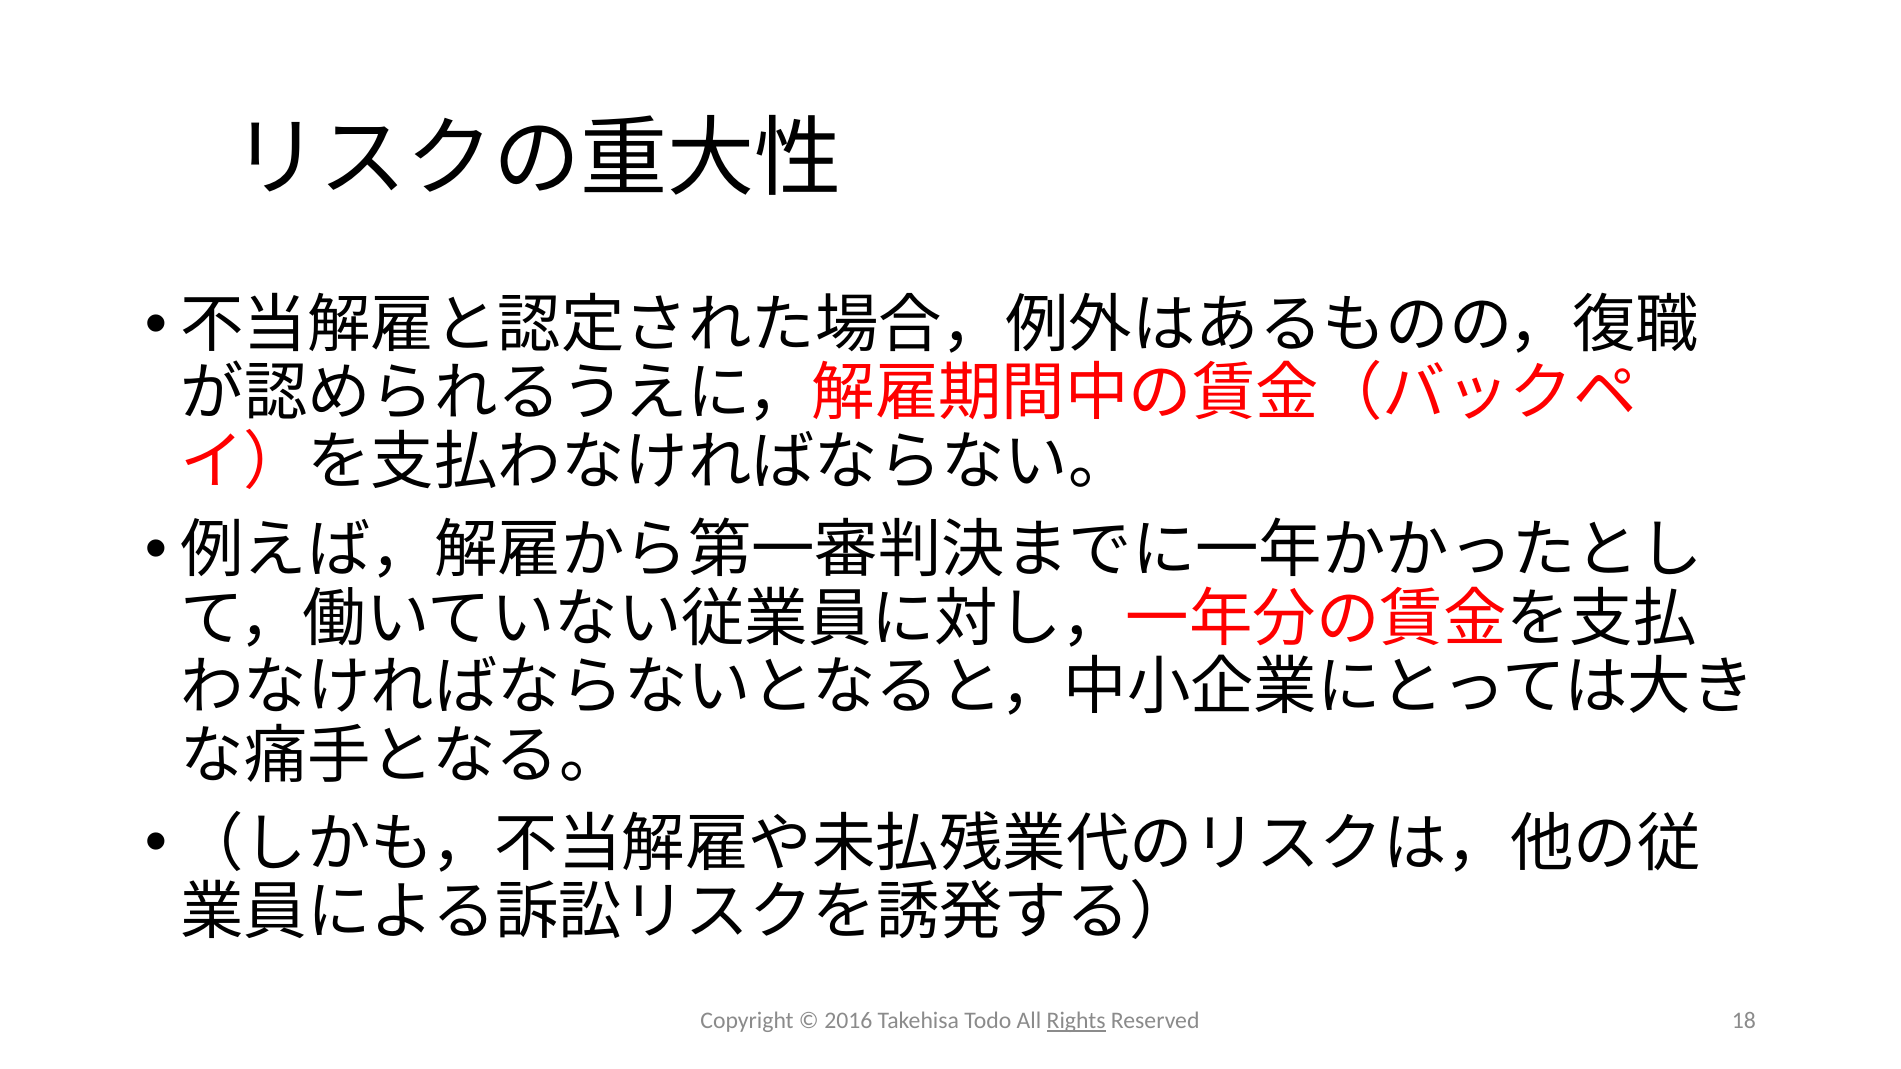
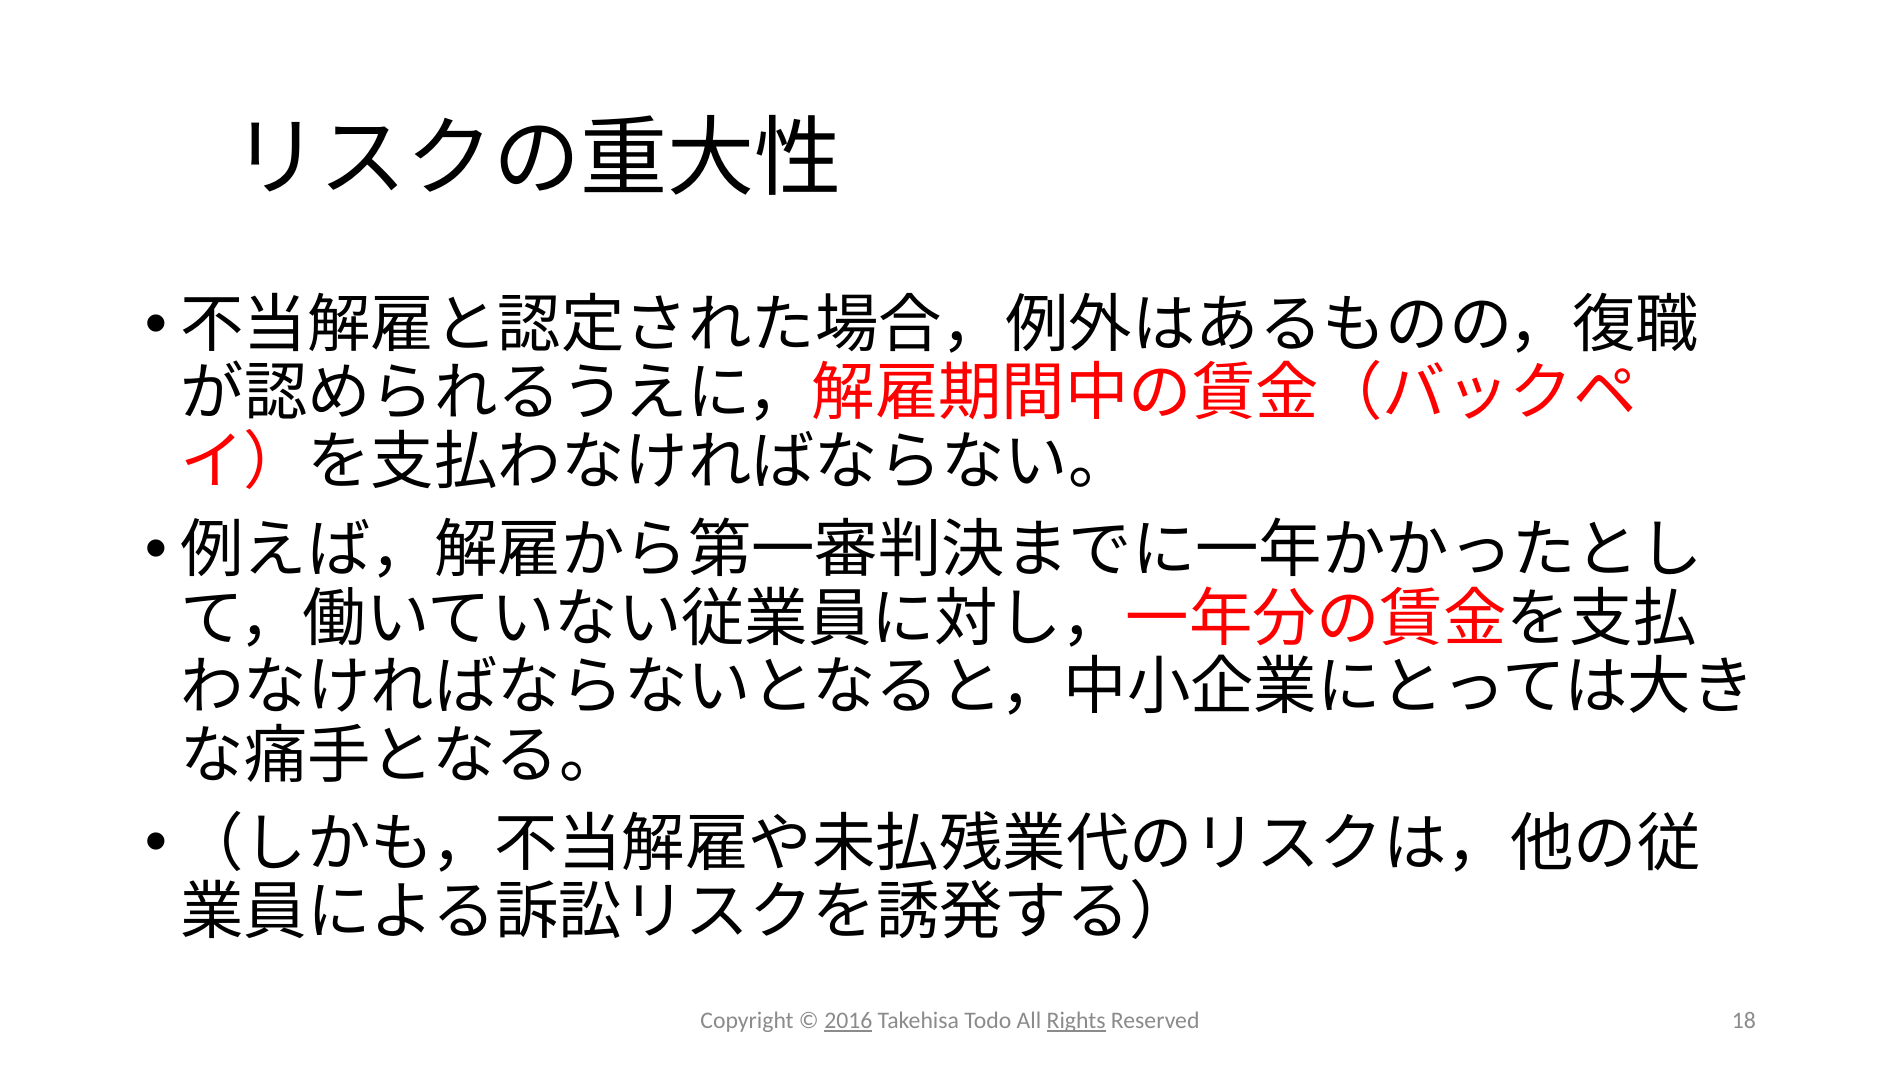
2016 underline: none -> present (848, 1021)
